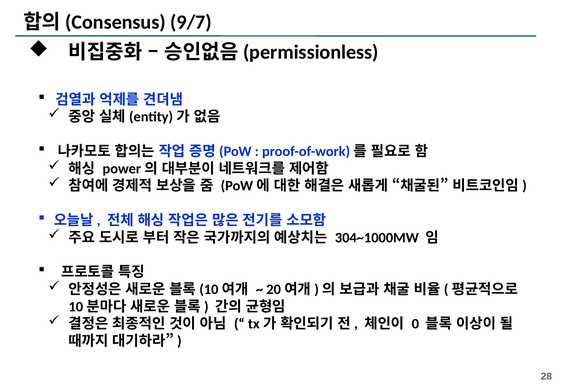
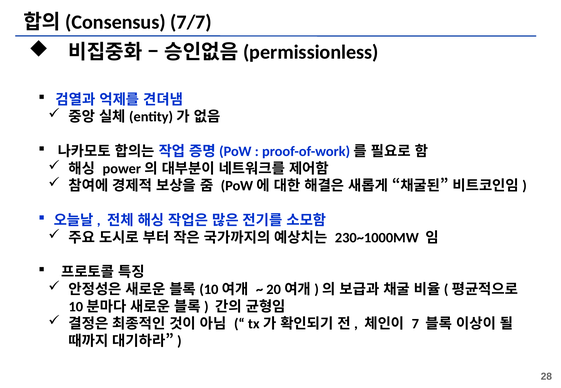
9/7: 9/7 -> 7/7 (191, 22)
304~1000MW: 304~1000MW -> 230~1000MW (377, 238)
0: 0 -> 7 (415, 324)
